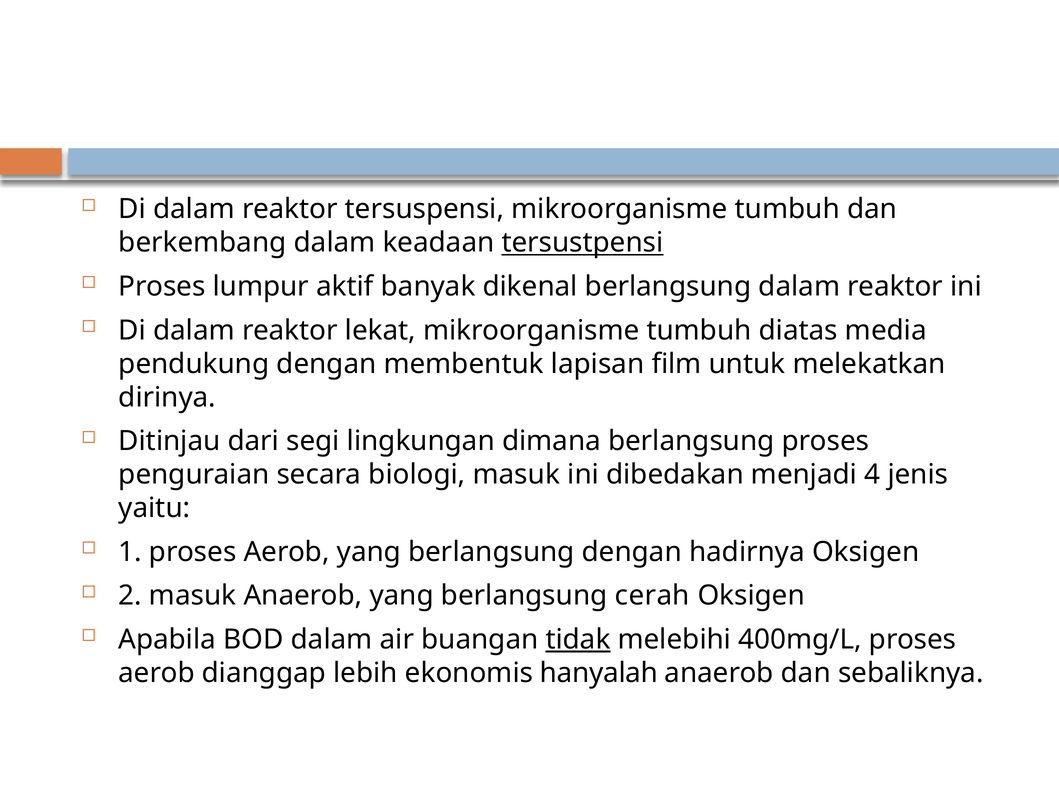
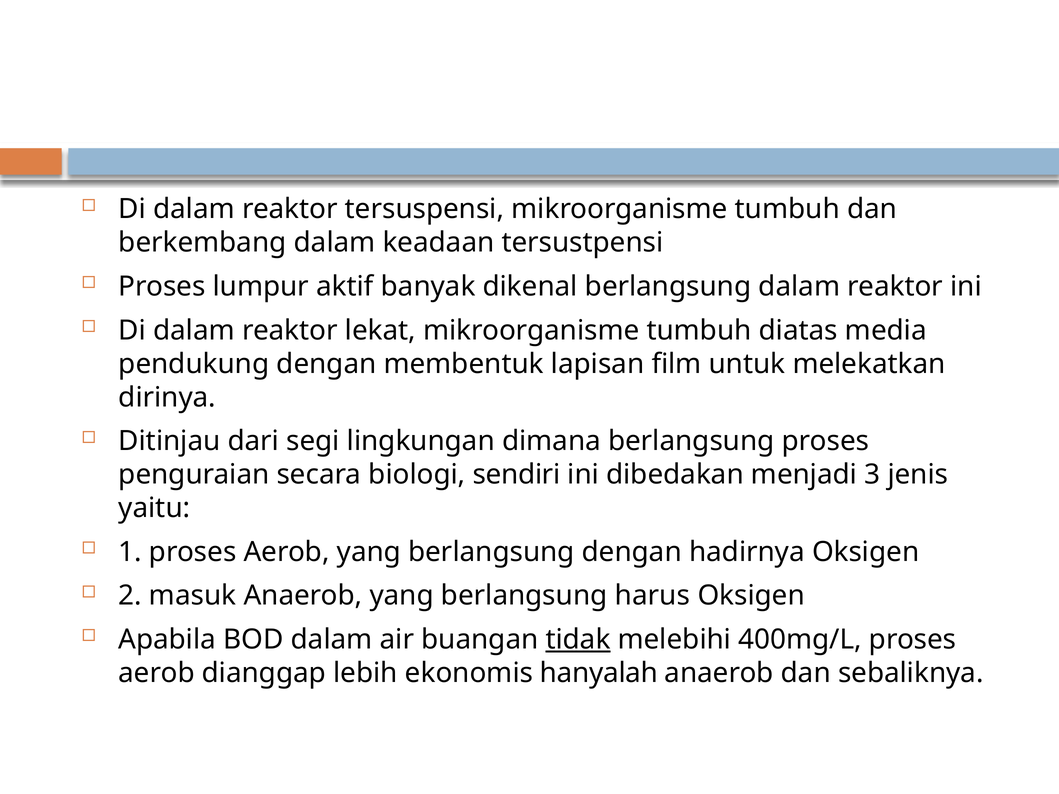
tersustpensi underline: present -> none (583, 243)
biologi masuk: masuk -> sendiri (517, 475)
4: 4 -> 3 (872, 475)
cerah: cerah -> harus (652, 596)
